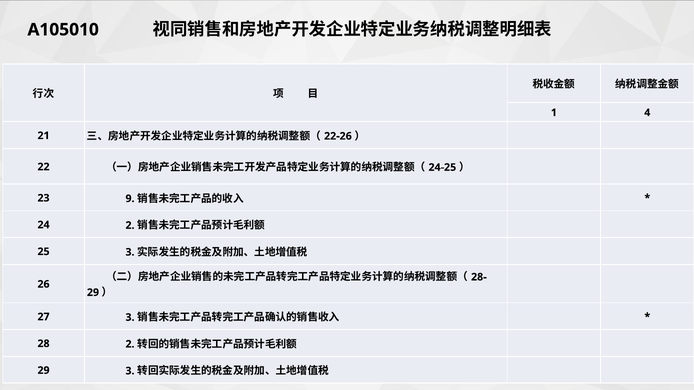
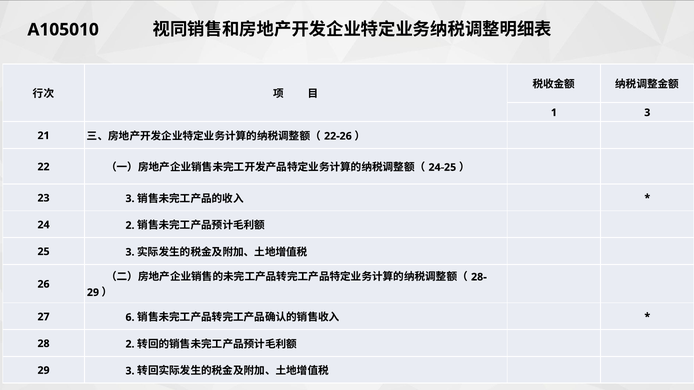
1 4: 4 -> 3 (647, 113)
23 9: 9 -> 3 (130, 199)
27 3: 3 -> 6 (130, 318)
